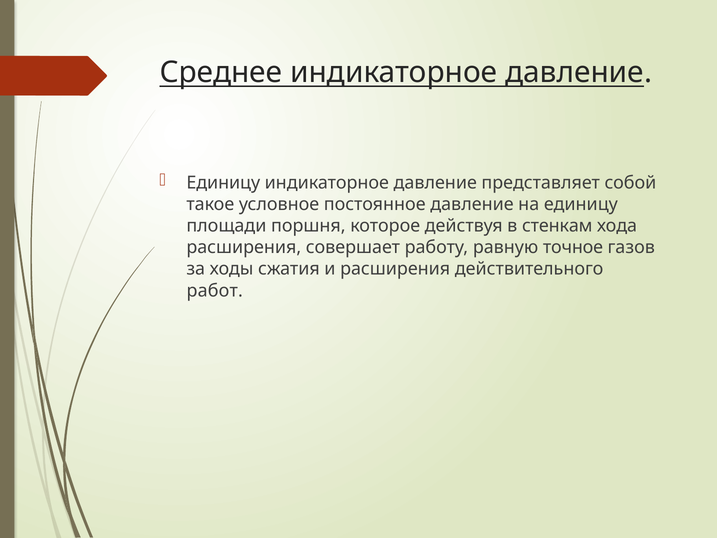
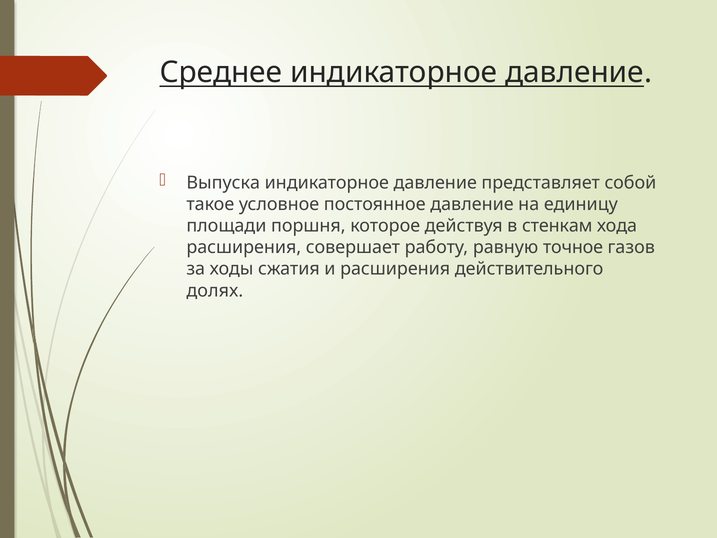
Единицу: Единицу -> Выпуска (223, 183)
работ: работ -> долях (215, 290)
